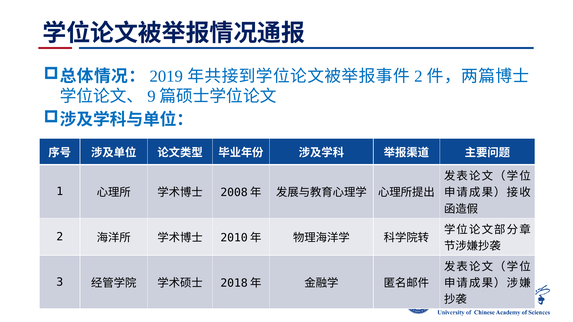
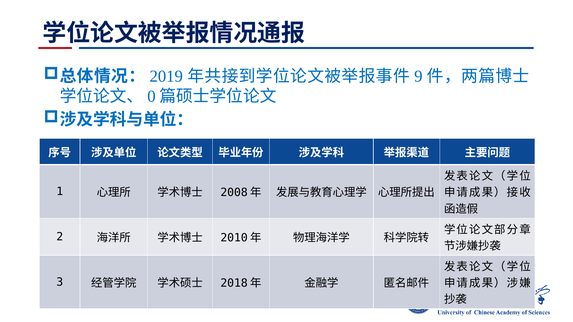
2: 2 -> 9 (418, 76)
9: 9 -> 0 (151, 96)
